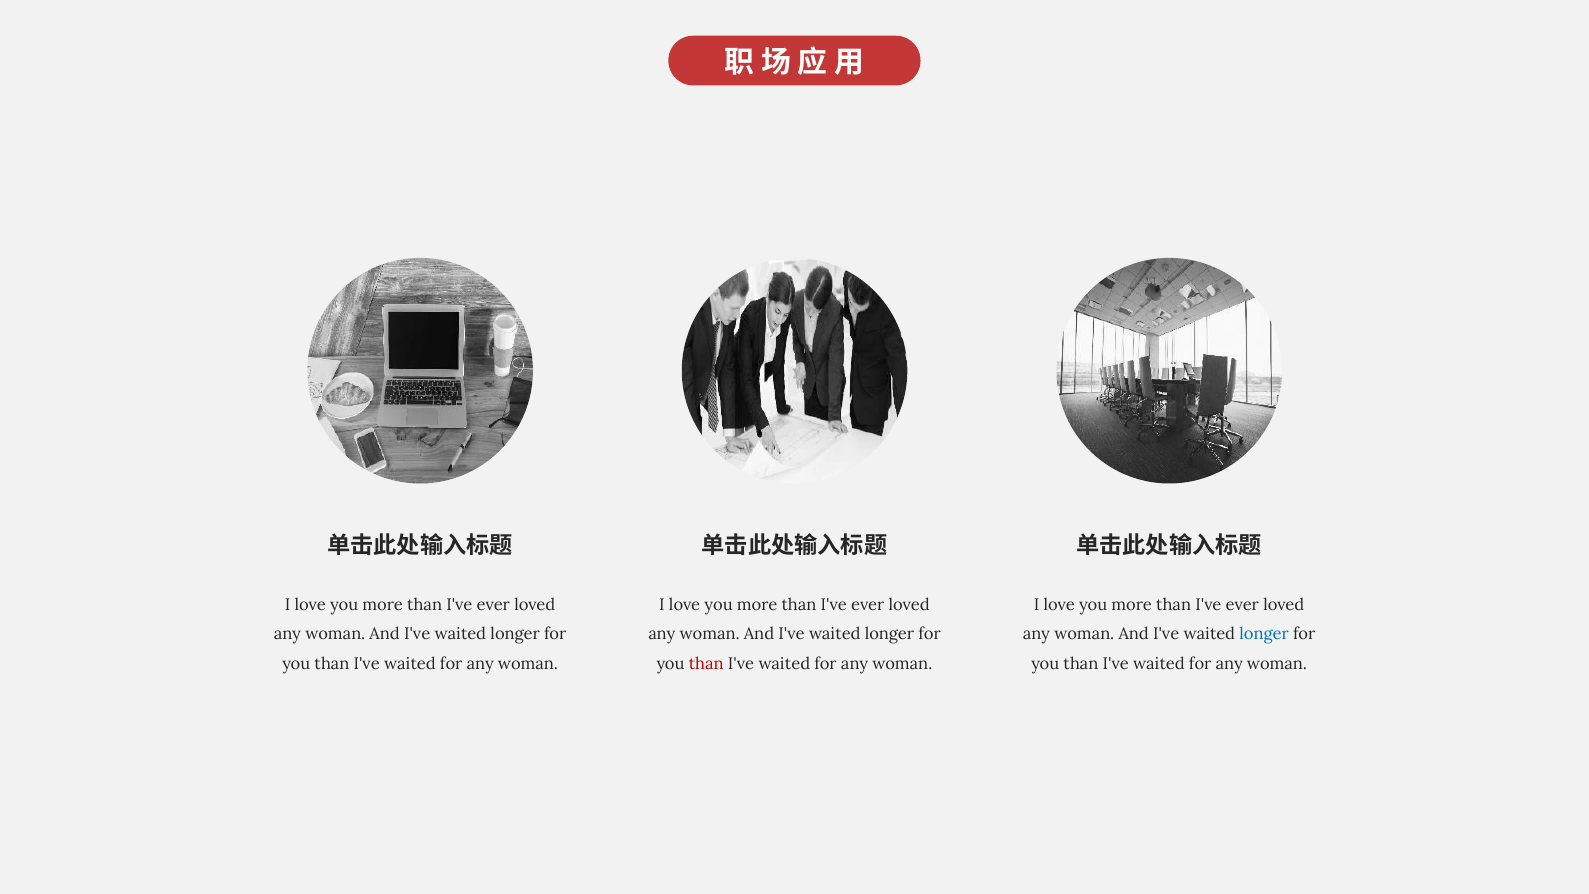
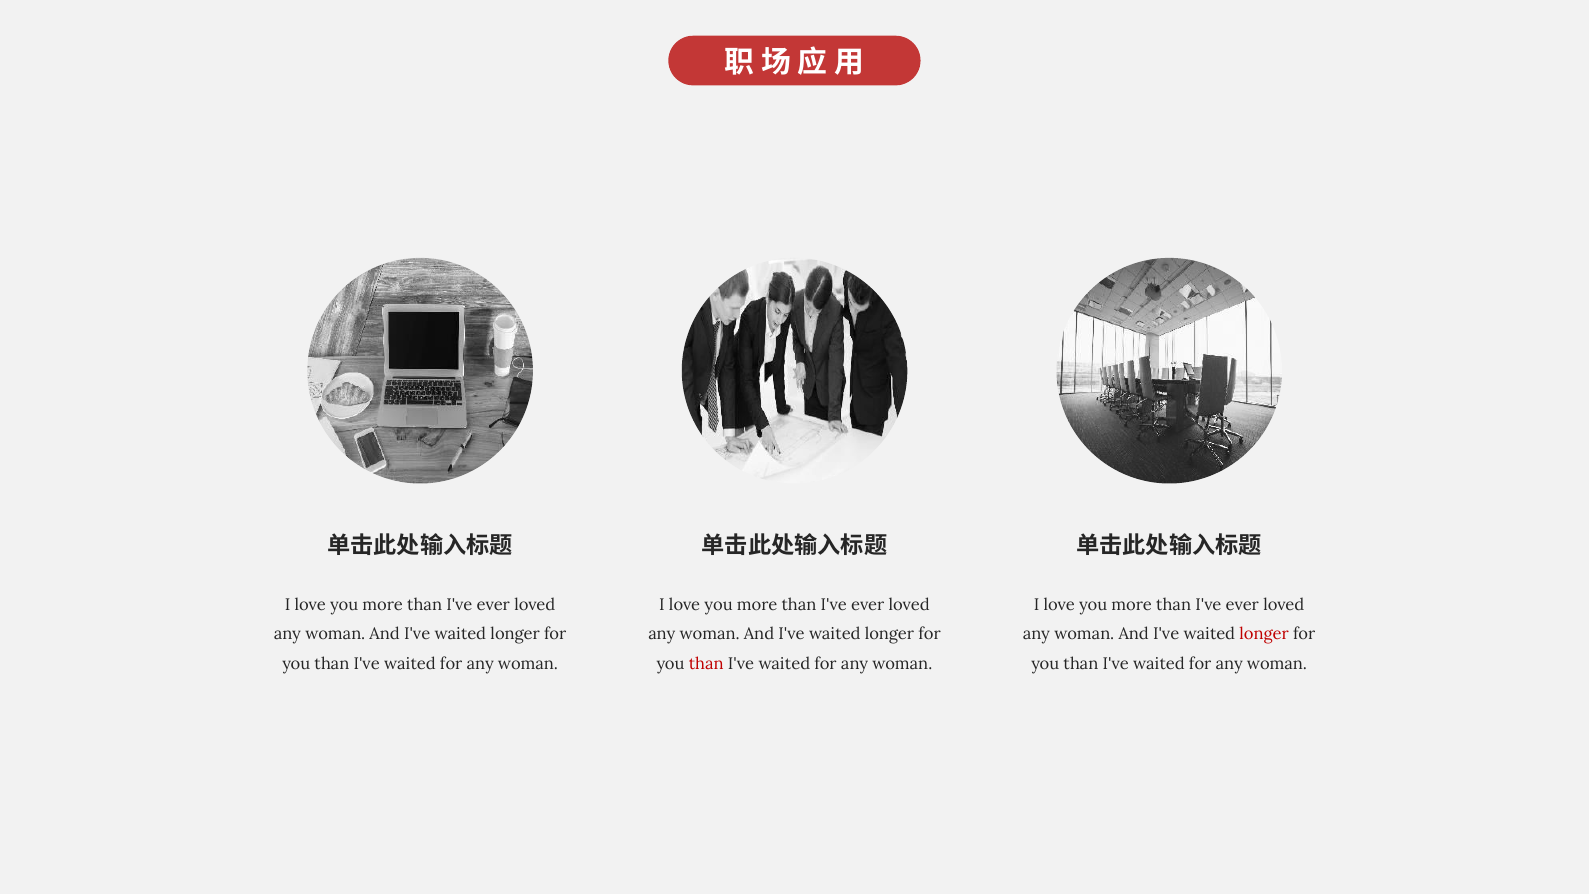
longer colour: blue -> red (1264, 634)
